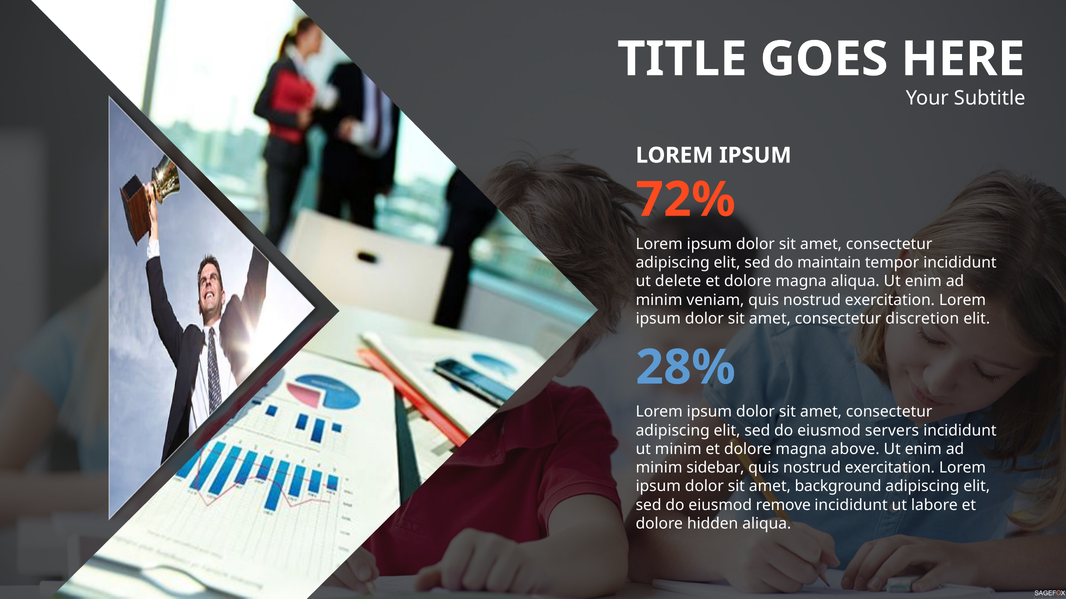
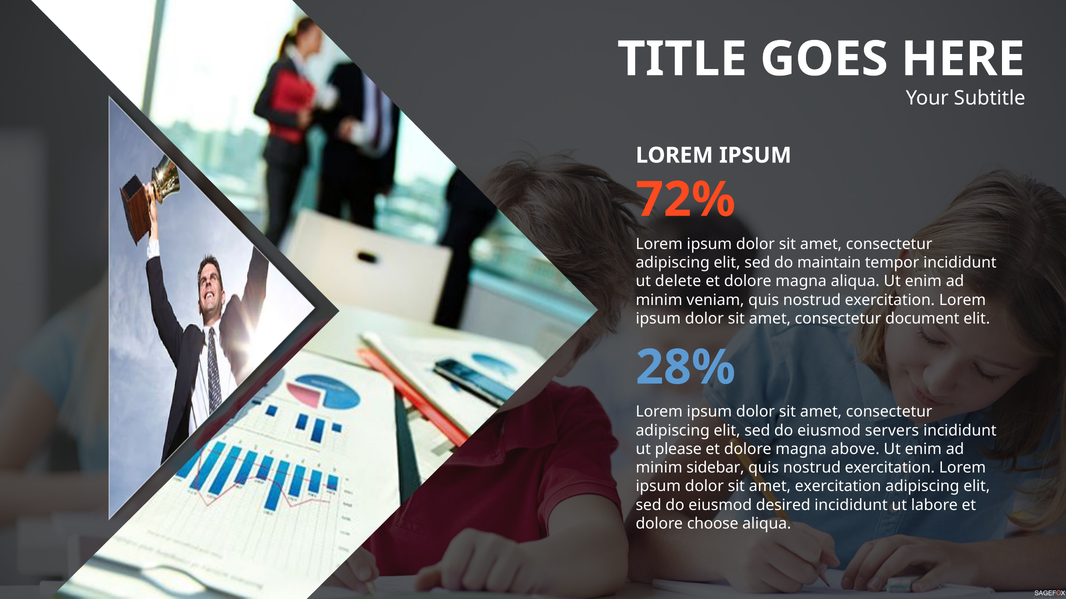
discretion: discretion -> document (922, 319)
ut minim: minim -> please (678, 450)
amet background: background -> exercitation (838, 487)
remove: remove -> desired (783, 506)
hidden: hidden -> choose (713, 524)
